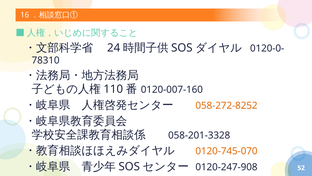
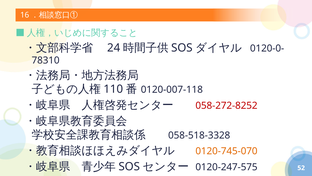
0120-007-160: 0120-007-160 -> 0120-007-118 (172, 89)
058-272-8252 colour: orange -> red (226, 105)
058-201-3328: 058-201-3328 -> 058-518-3328 (199, 135)
0120-247-908: 0120-247-908 -> 0120-247-575 (226, 167)
